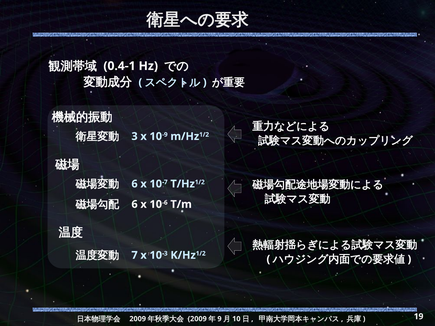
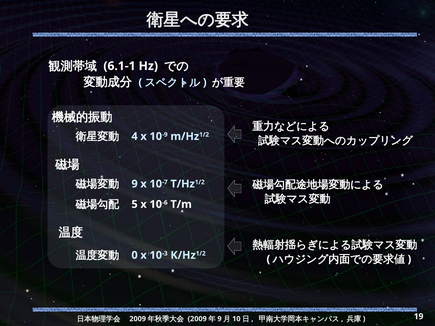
0.4-1: 0.4-1 -> 6.1-1 (119, 66)
3: 3 -> 4 (135, 136)
6: 6 -> 9 (135, 184)
6: 6 -> 5 (135, 204)
7: 7 -> 0 (135, 255)
